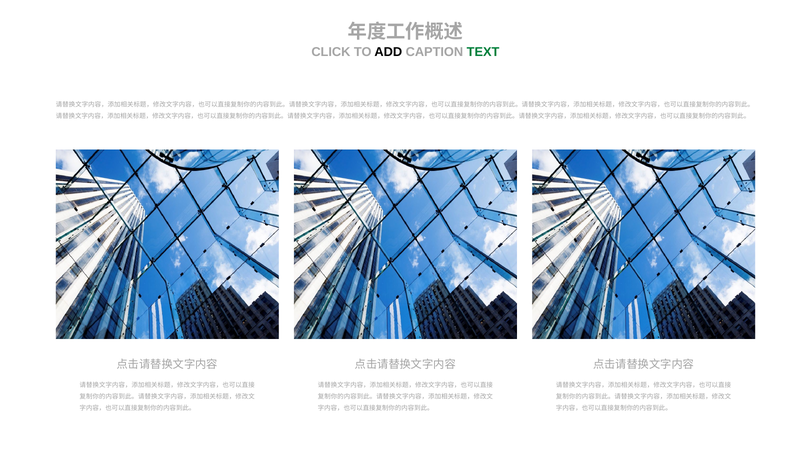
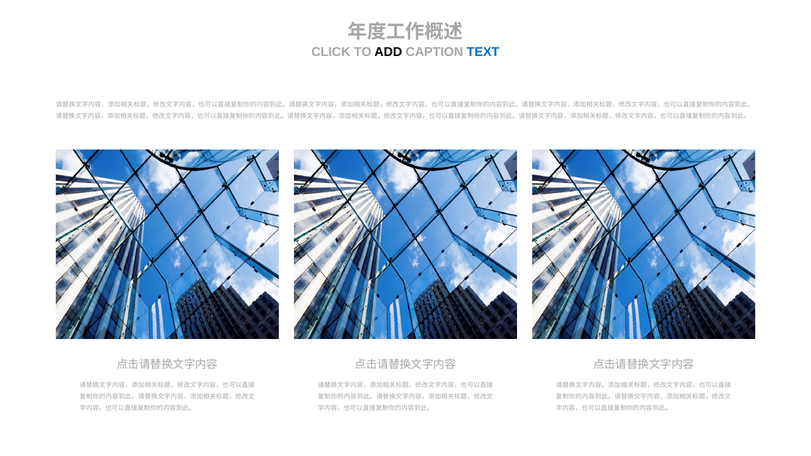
TEXT colour: green -> blue (483, 52)
